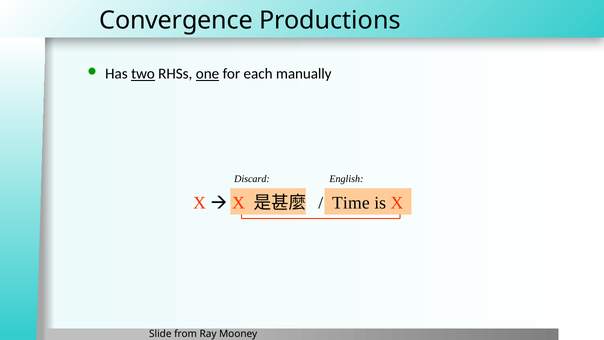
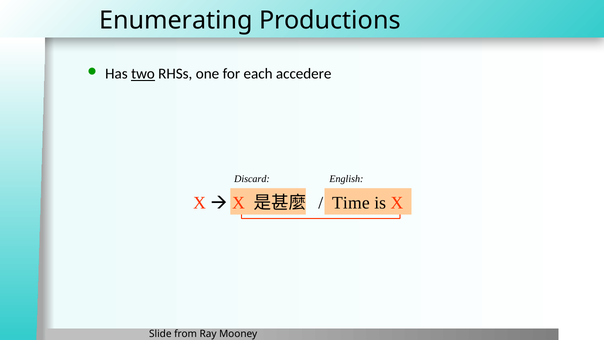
Convergence: Convergence -> Enumerating (176, 20)
one underline: present -> none (208, 74)
manually: manually -> accedere (304, 74)
